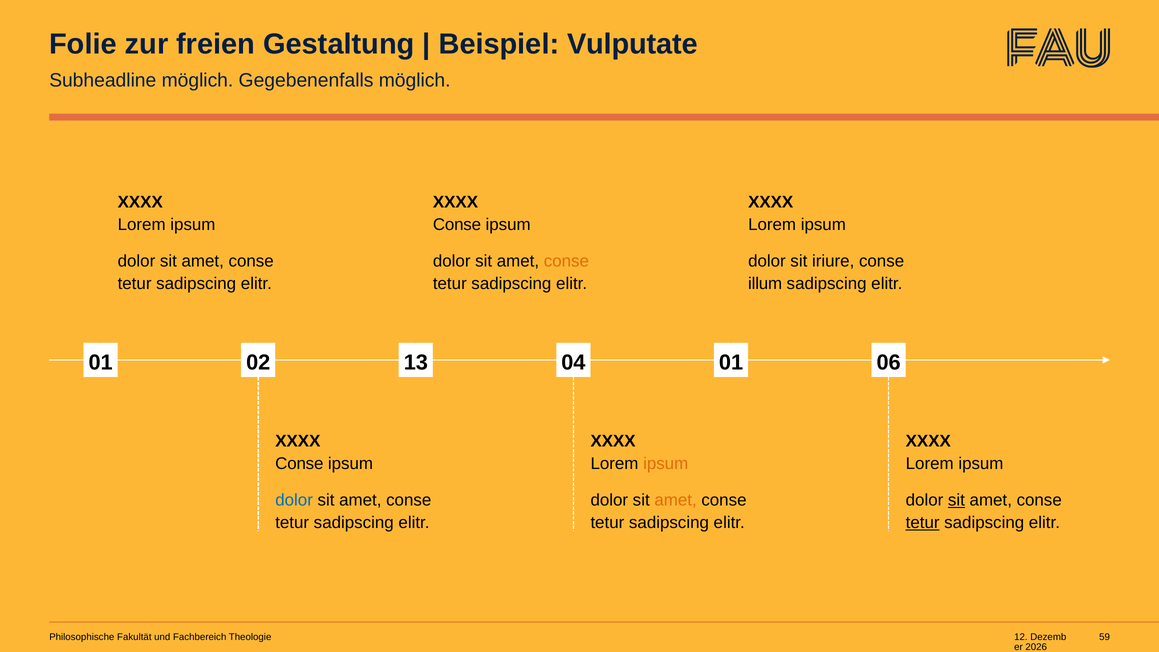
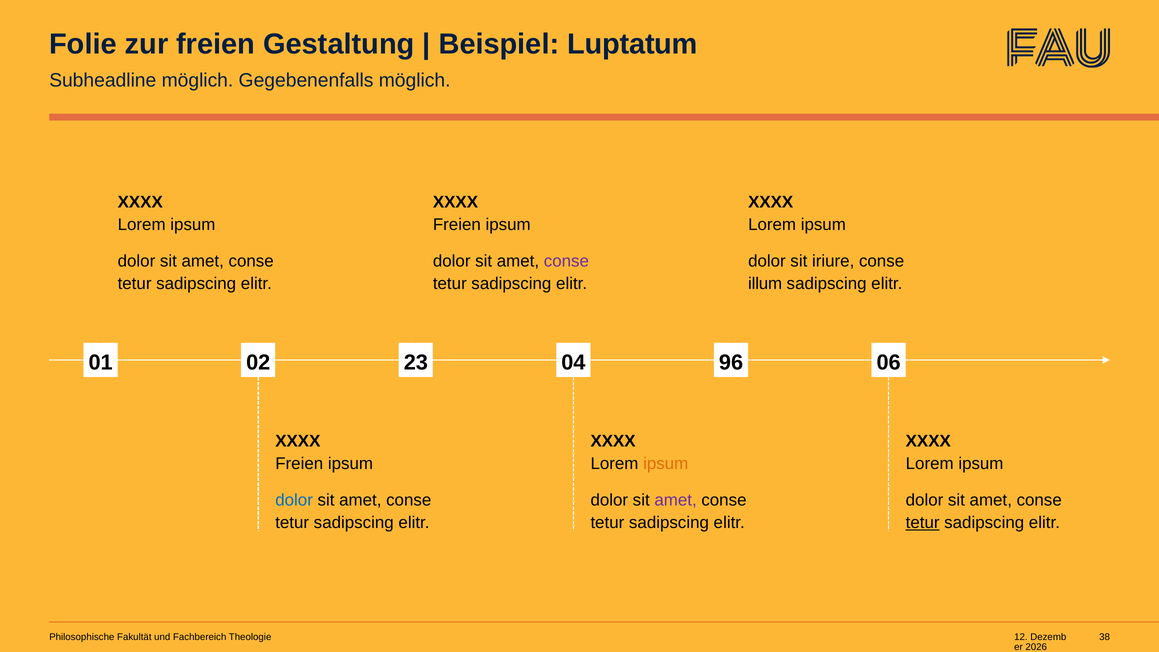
Vulputate: Vulputate -> Luptatum (632, 44)
Conse: Conse -> Freien (457, 225)
conse colour: orange -> purple (566, 261)
13: 13 -> 23 (416, 363)
04 01: 01 -> 96 (731, 363)
Conse: Conse -> Freien (299, 463)
amet colour: orange -> purple (676, 500)
sit underline: present -> none (956, 500)
59: 59 -> 38 (1105, 637)
